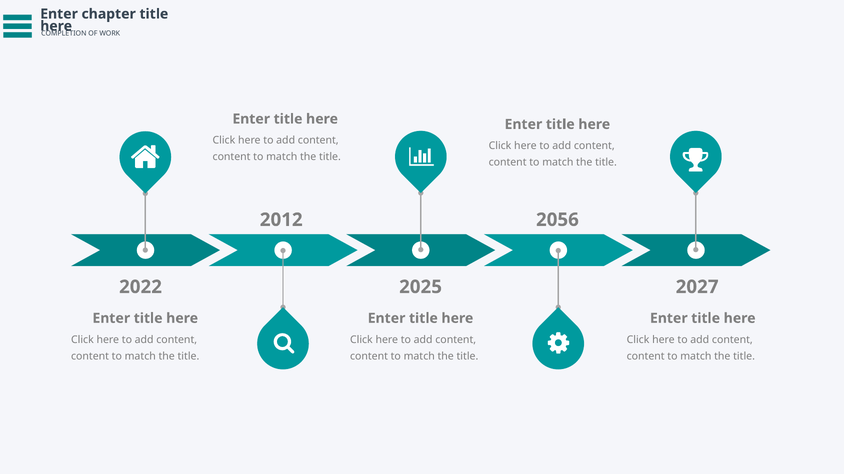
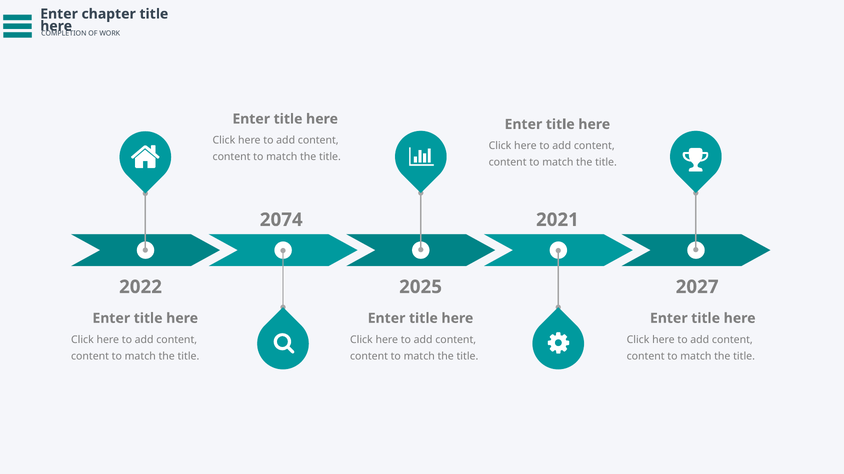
2012: 2012 -> 2074 (281, 220)
2056: 2056 -> 2021 (557, 220)
